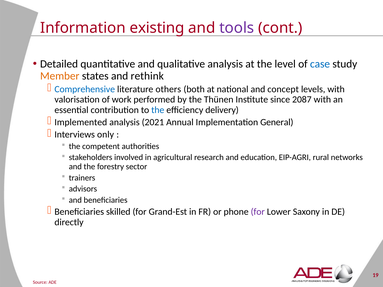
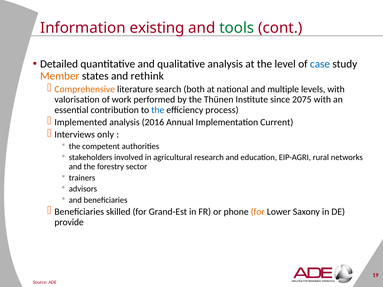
tools colour: purple -> green (237, 28)
Comprehensive colour: blue -> orange (85, 89)
others: others -> search (168, 89)
concept: concept -> multiple (283, 89)
2087: 2087 -> 2075 (302, 100)
delivery: delivery -> process (222, 110)
2021: 2021 -> 2016 (153, 122)
General: General -> Current (277, 122)
for colour: purple -> orange (258, 212)
directly: directly -> provide (69, 222)
